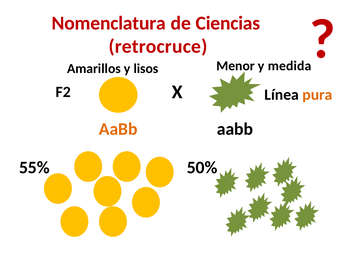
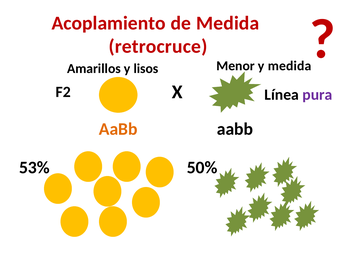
Nomenclatura: Nomenclatura -> Acoplamiento (109, 23)
de Ciencias: Ciencias -> Medida (228, 23)
pura colour: orange -> purple (317, 95)
55%: 55% -> 53% (34, 168)
